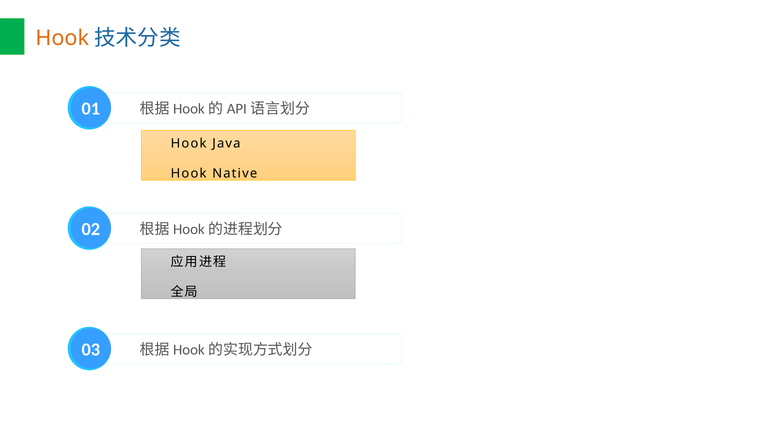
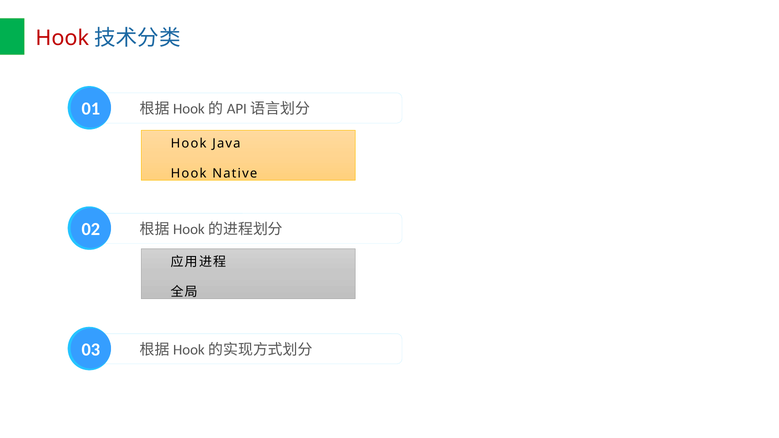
Hook colour: orange -> red (62, 38)
